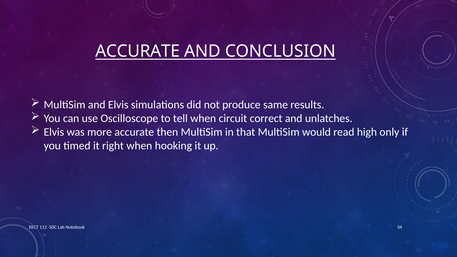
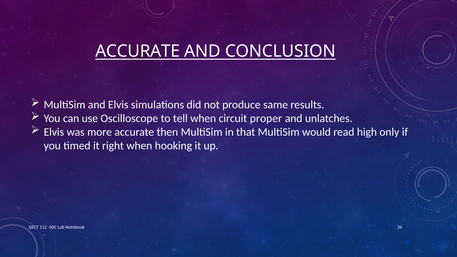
correct: correct -> proper (266, 118)
